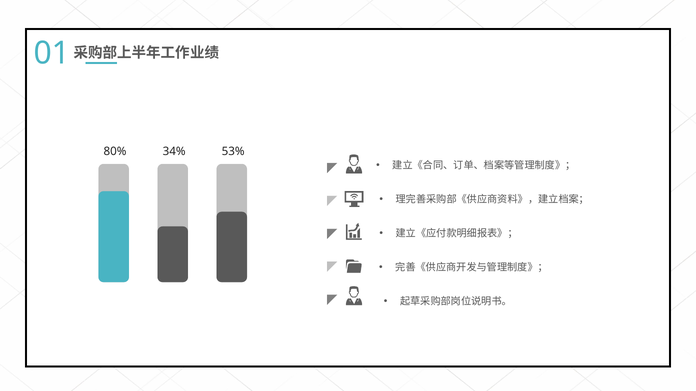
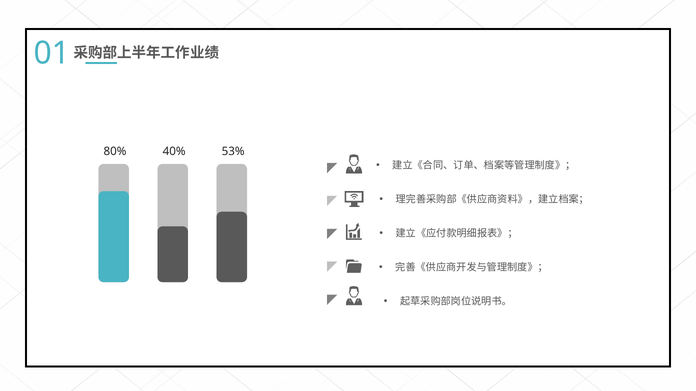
34%: 34% -> 40% (174, 151)
